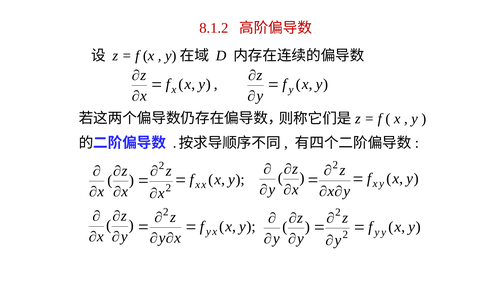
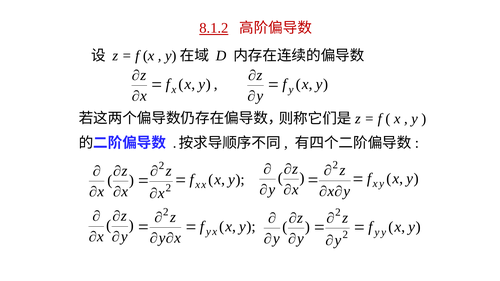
8.1.2 underline: none -> present (214, 28)
